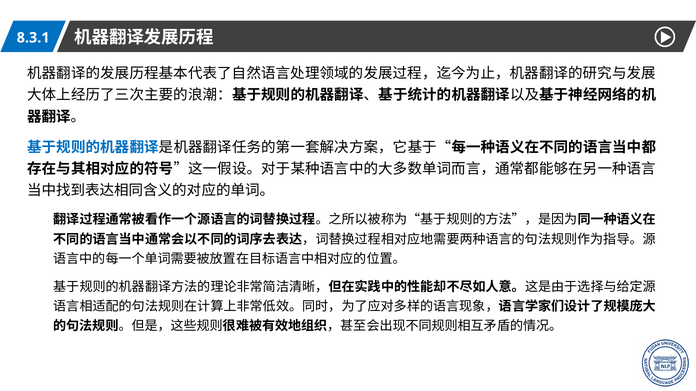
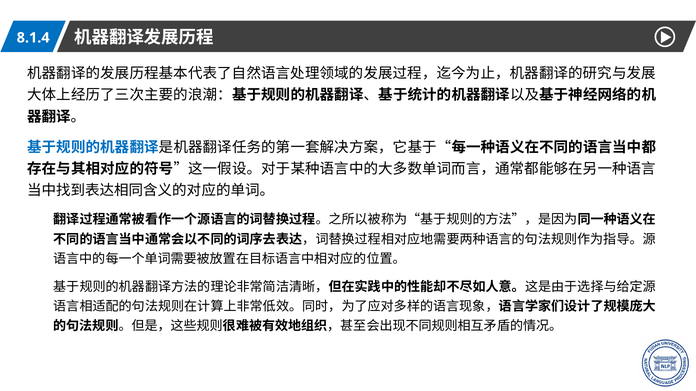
8.3.1: 8.3.1 -> 8.1.4 (33, 38)
